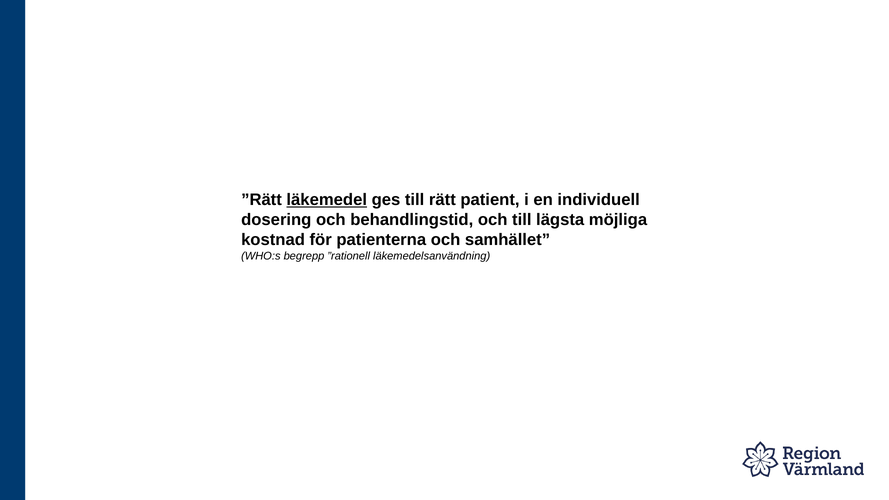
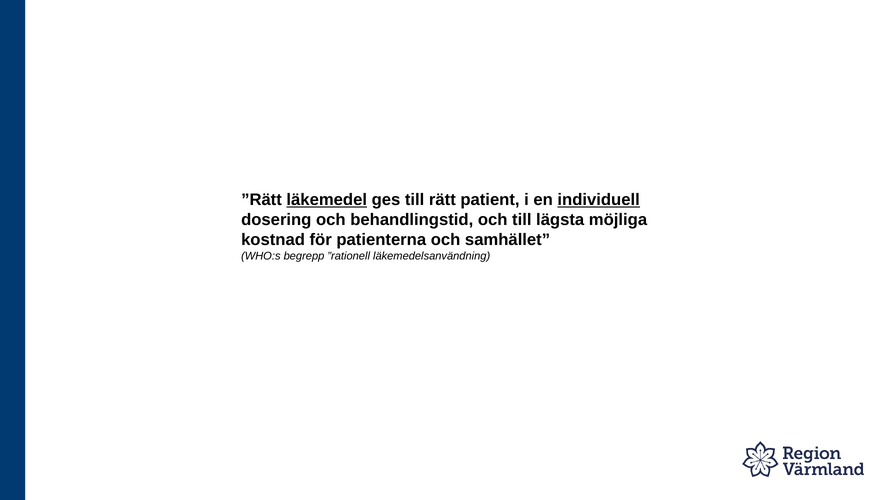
individuell underline: none -> present (599, 200)
